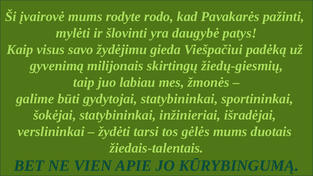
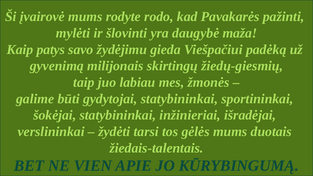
patys: patys -> maža (240, 33)
visus: visus -> patys (51, 50)
